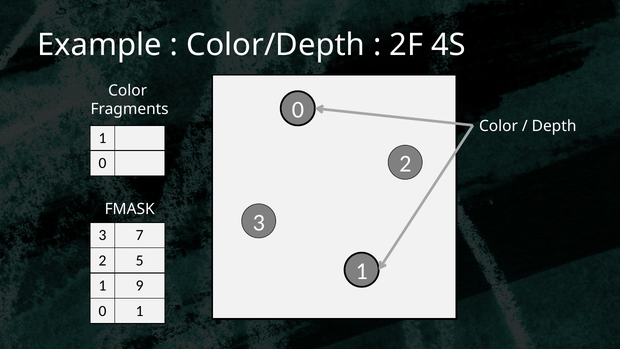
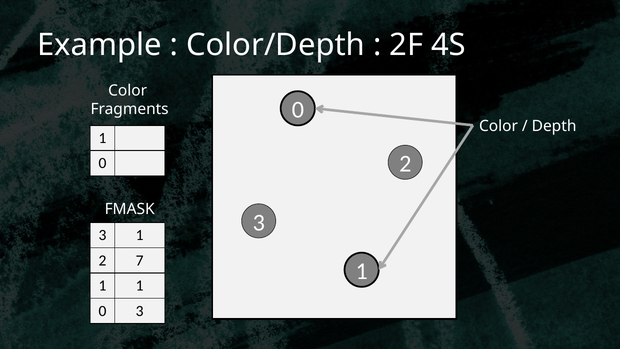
3 7: 7 -> 1 (140, 235)
5: 5 -> 7 (140, 260)
1 9: 9 -> 1 (140, 286)
1: 1 -> 3 (140, 311)
